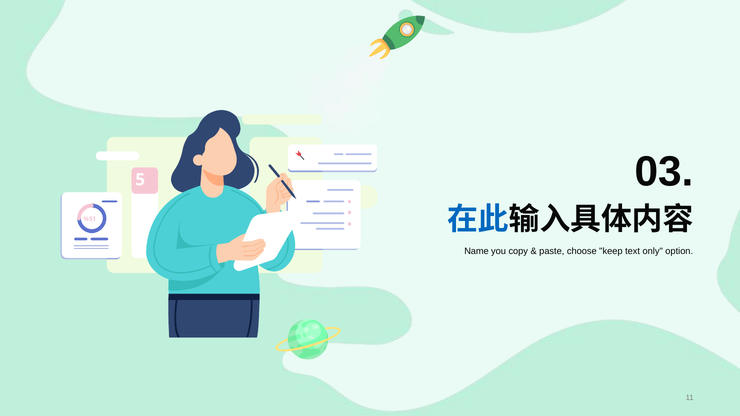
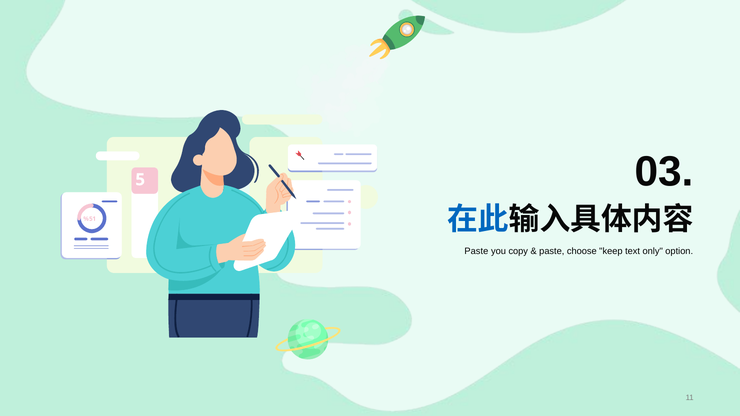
Name: Name -> Paste (476, 251)
